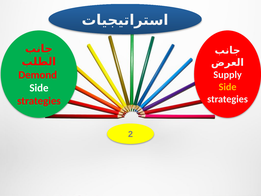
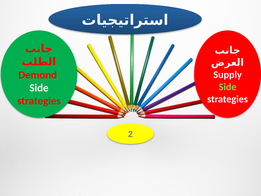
Side colour: yellow -> light green (228, 87)
